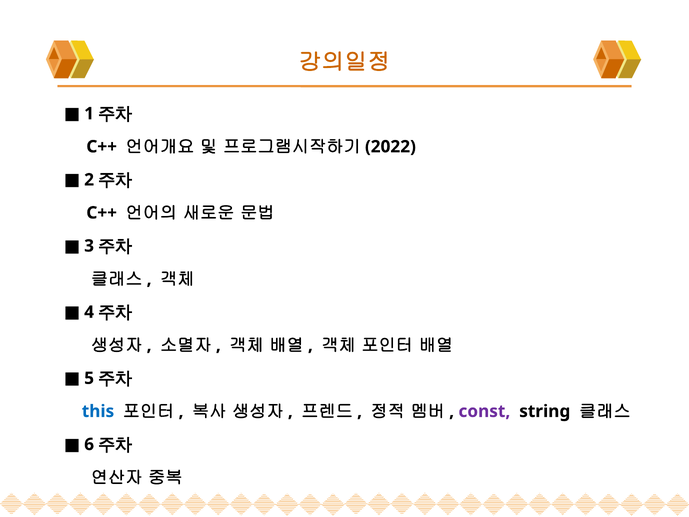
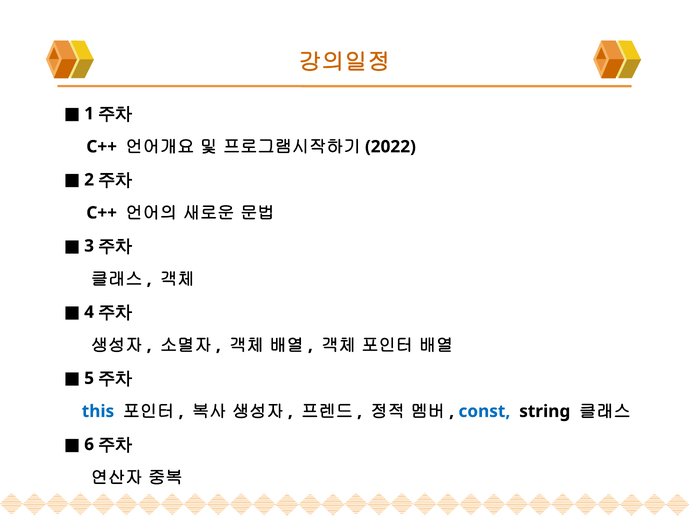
const colour: purple -> blue (484, 411)
